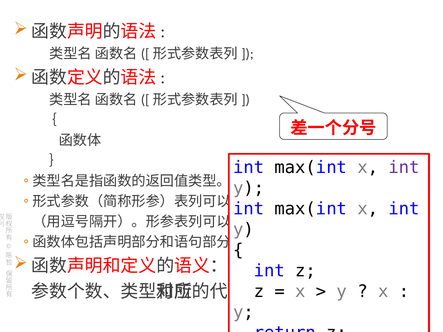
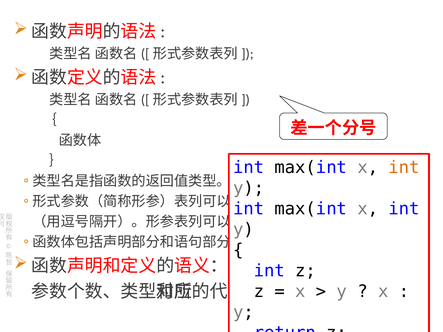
int colour: purple -> orange (404, 168)
